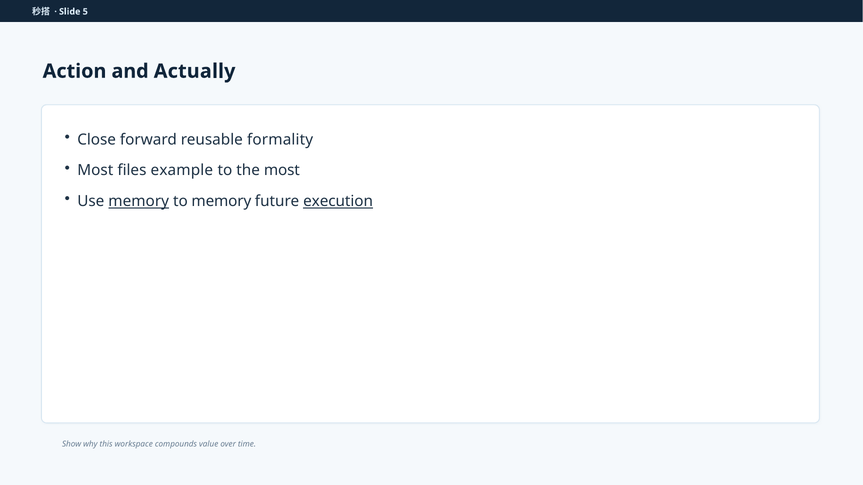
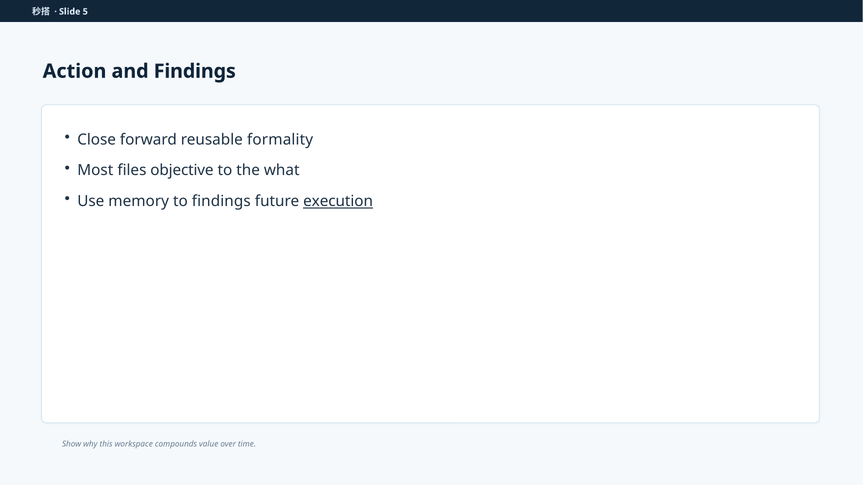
and Actually: Actually -> Findings (195, 71)
example: example -> objective (182, 171)
the most: most -> what (282, 171)
memory underline: present -> none (139, 202)
to memory: memory -> findings (221, 202)
